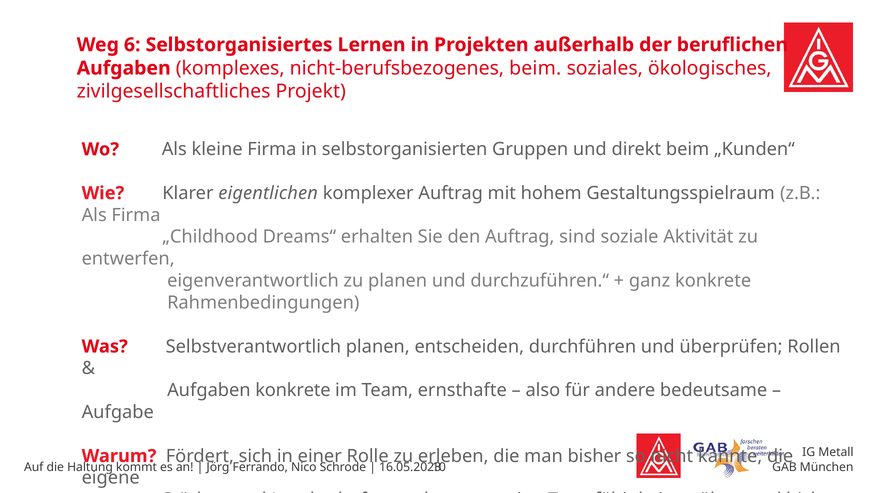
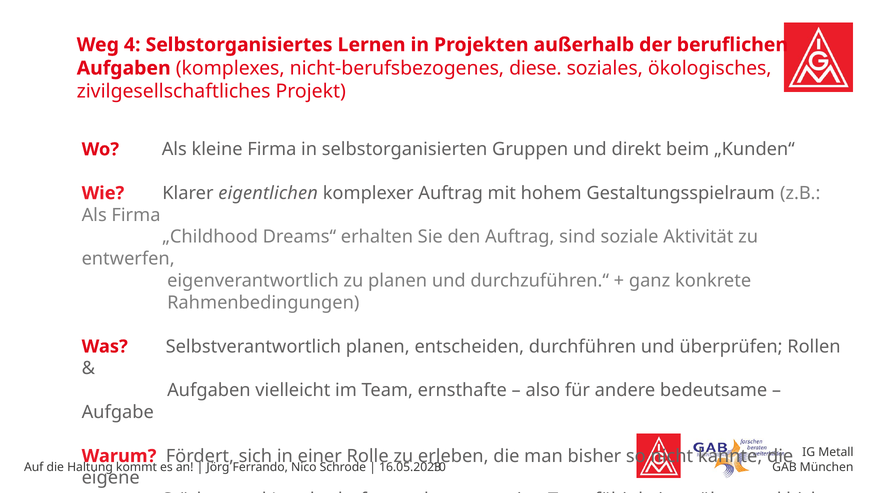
6: 6 -> 4 (132, 45)
nicht-berufsbezogenes beim: beim -> diese (535, 68)
Aufgaben konkrete: konkrete -> vielleicht (293, 391)
